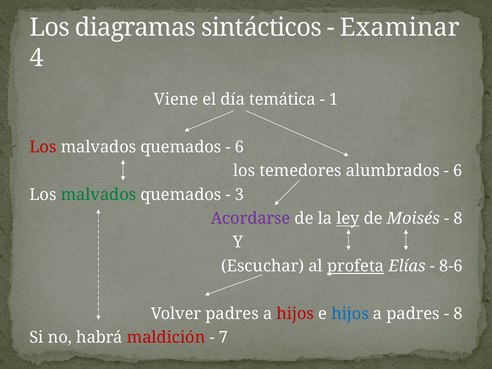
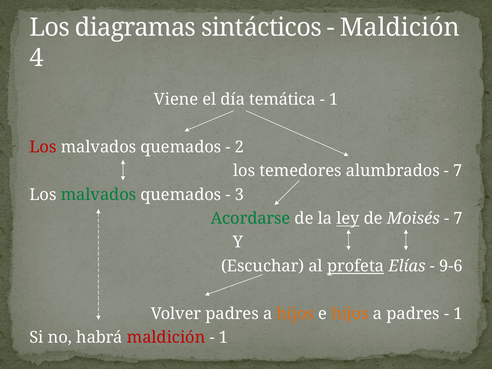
Examinar: Examinar -> Maldición (400, 28)
6: 6 -> 2 (240, 147)
6: 6 -> 7 (458, 171)
Acordarse colour: purple -> green (251, 218)
8: 8 -> 7 (458, 218)
8-6: 8-6 -> 9-6 (451, 266)
hijos colour: red -> orange (295, 314)
hijos colour: blue -> orange (350, 314)
8: 8 -> 1 (458, 314)
7: 7 -> 1 (224, 337)
